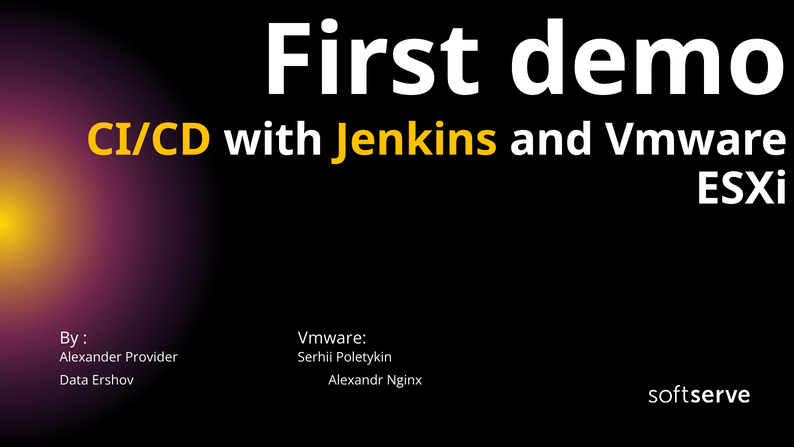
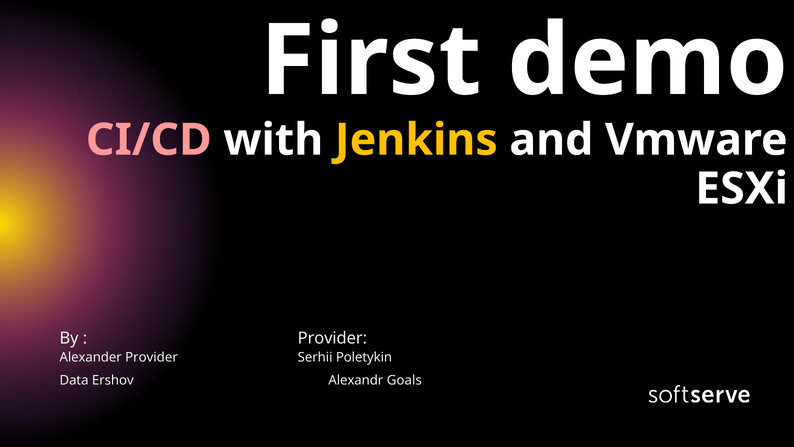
CI/CD colour: yellow -> pink (149, 140)
Vmware: Vmware -> Provider (332, 338)
Nginx: Nginx -> Goals (404, 380)
